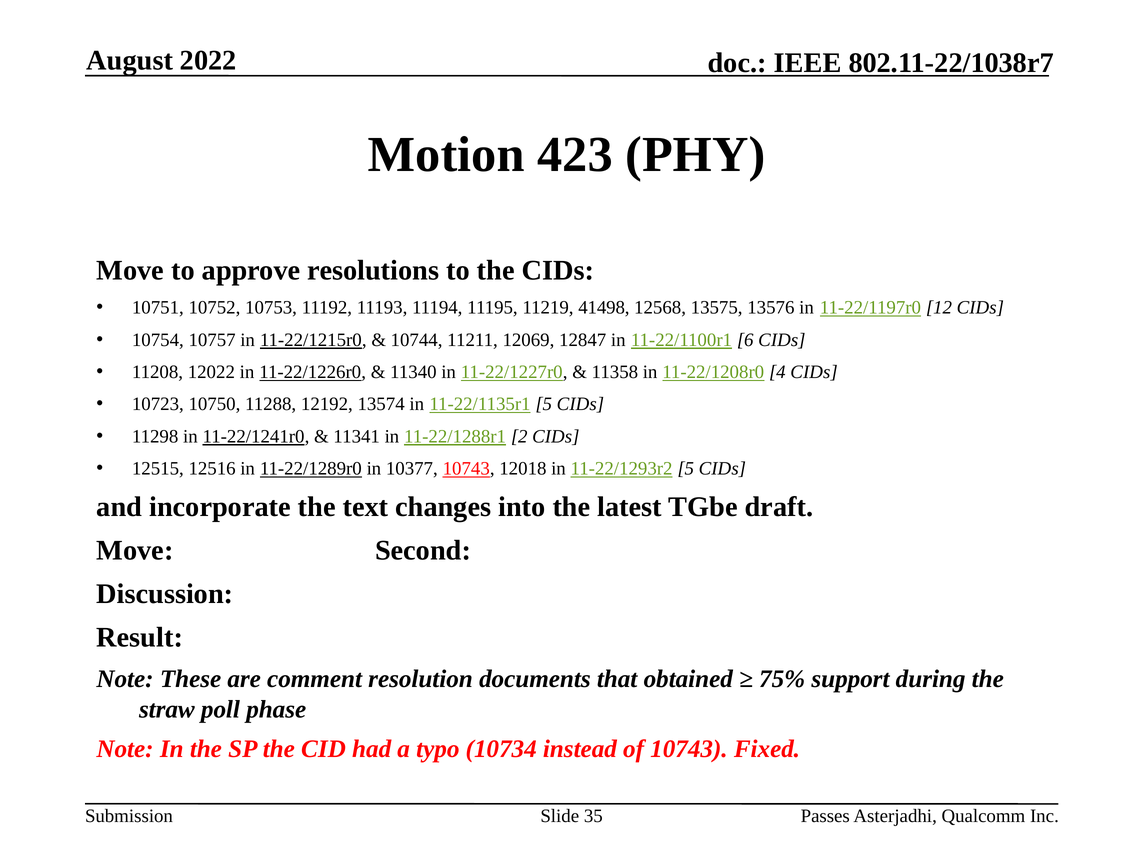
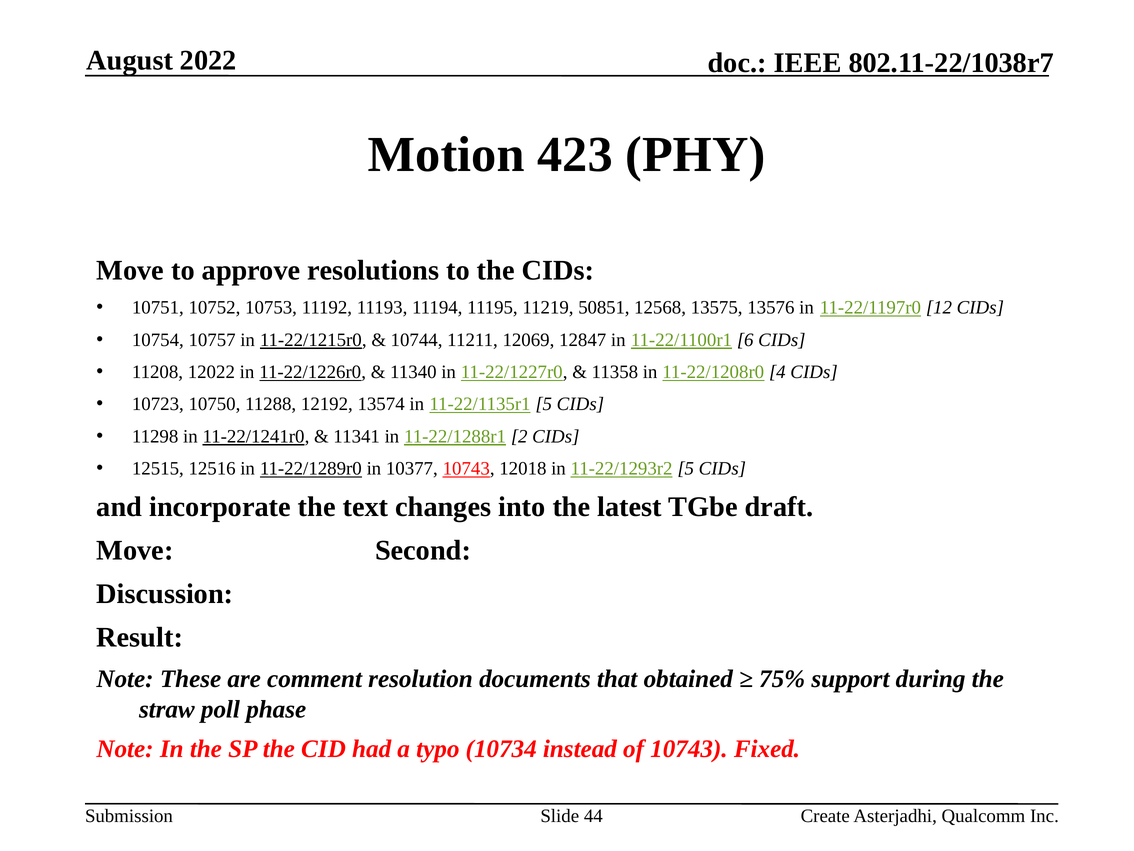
41498: 41498 -> 50851 (604, 308)
35: 35 -> 44 (593, 816)
Passes: Passes -> Create (825, 816)
